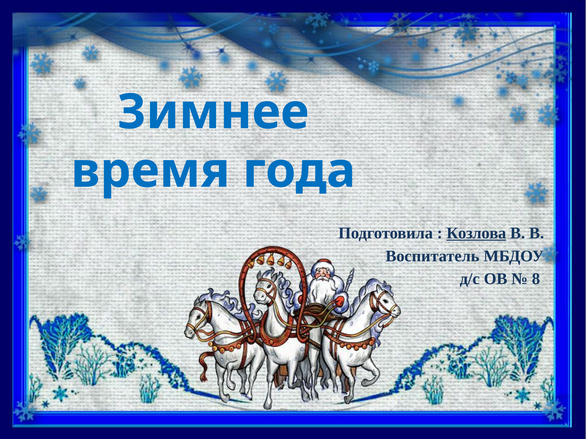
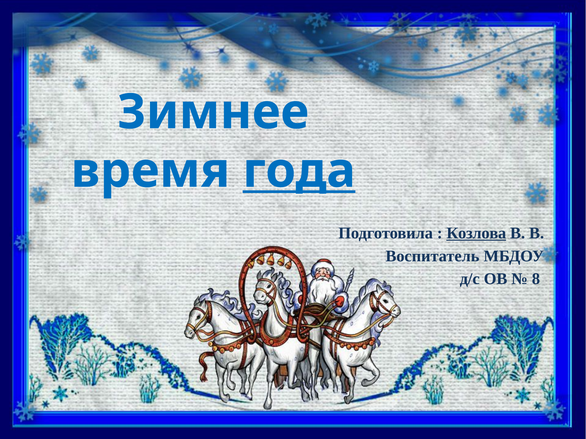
года underline: none -> present (299, 171)
